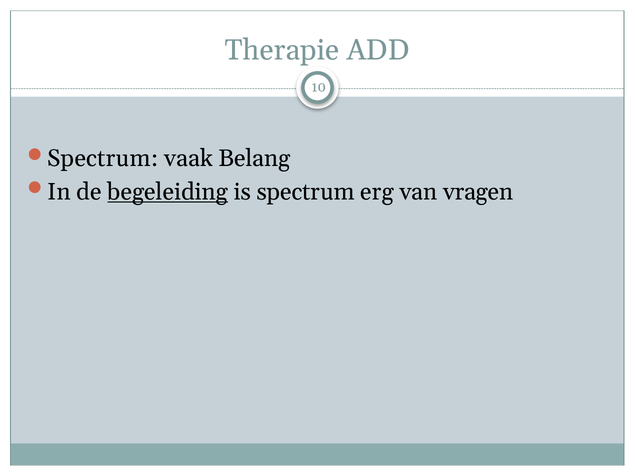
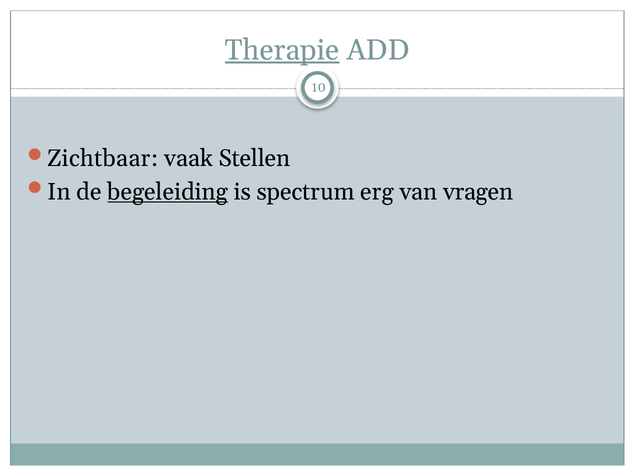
Therapie underline: none -> present (282, 50)
Spectrum: Spectrum -> Zichtbaar (103, 159)
Belang: Belang -> Stellen (254, 159)
